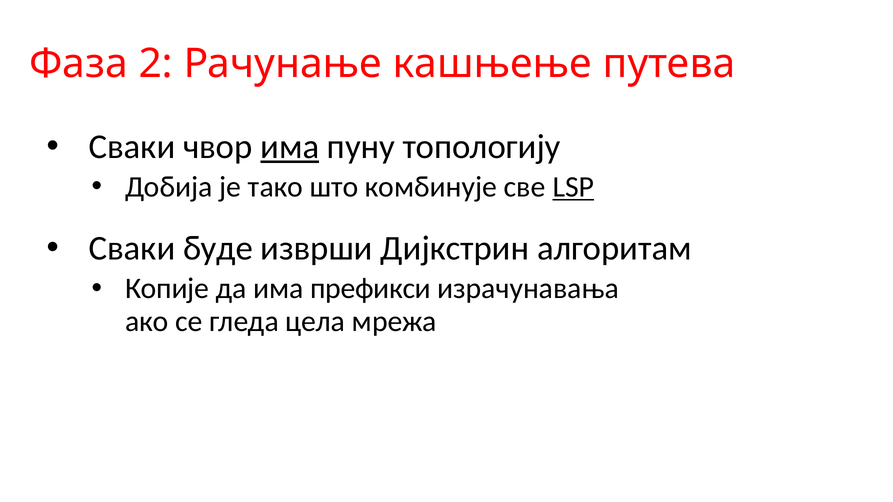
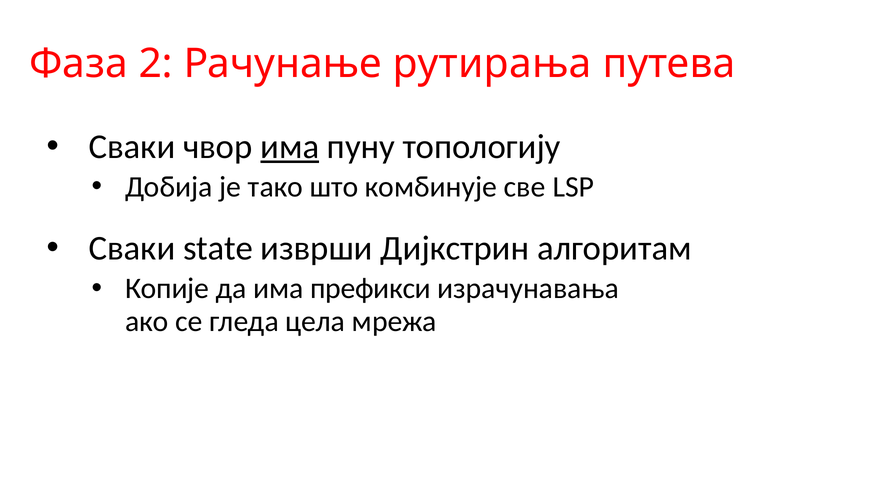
кашњење: кашњење -> рутирања (492, 64)
LSP underline: present -> none (574, 187)
буде: буде -> state (218, 249)
